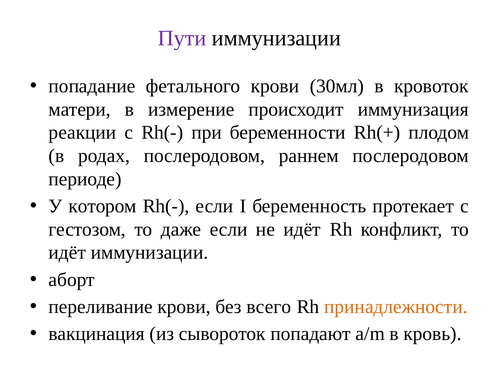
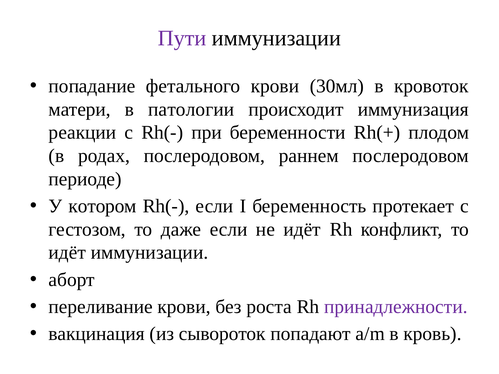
измерение: измерение -> патологии (191, 109)
всего: всего -> роста (269, 307)
принадлежности colour: orange -> purple (396, 307)
